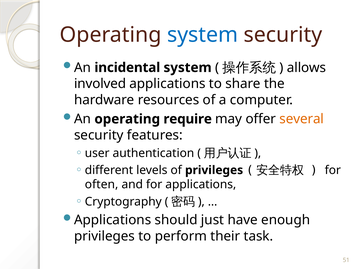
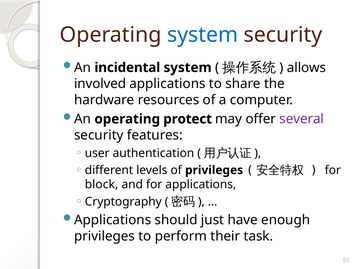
require: require -> protect (188, 119)
several colour: orange -> purple (302, 119)
often: often -> block (102, 184)
